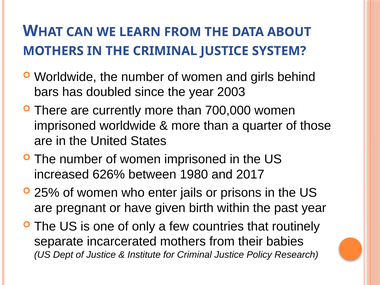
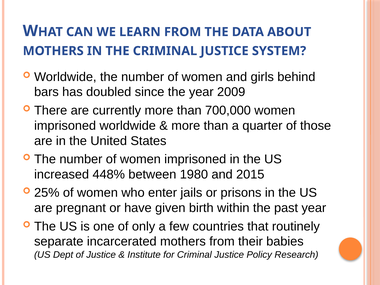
2003: 2003 -> 2009 (231, 92)
626%: 626% -> 448% (109, 174)
2017: 2017 -> 2015 (250, 174)
